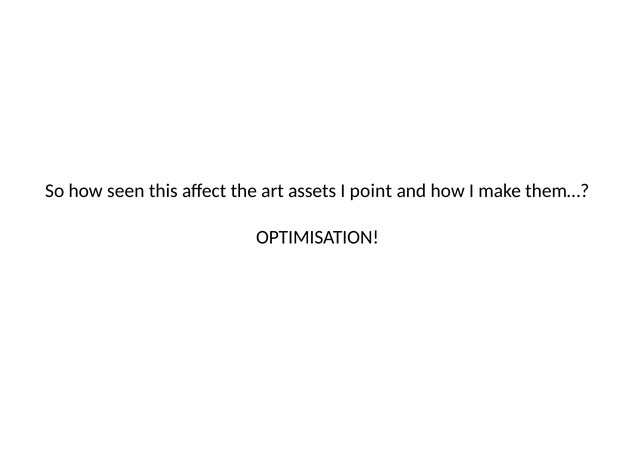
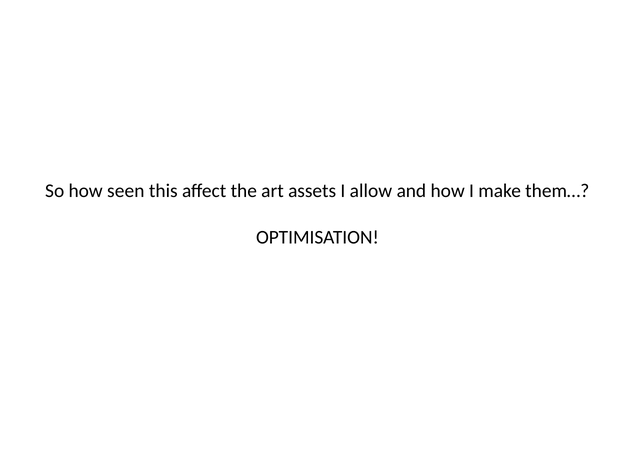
point: point -> allow (371, 191)
